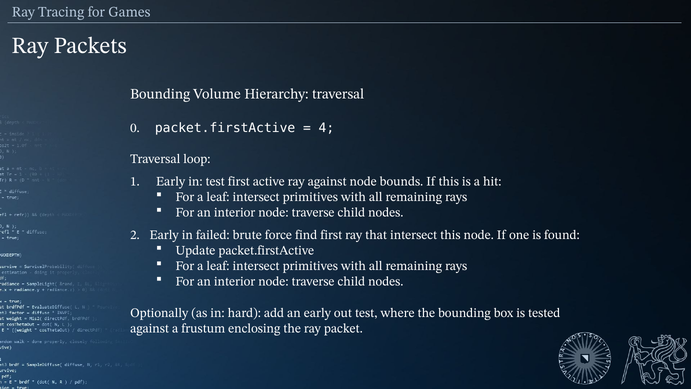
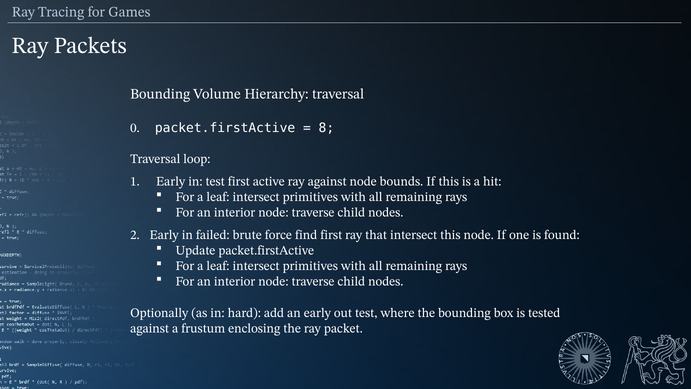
4: 4 -> 8 (326, 128)
